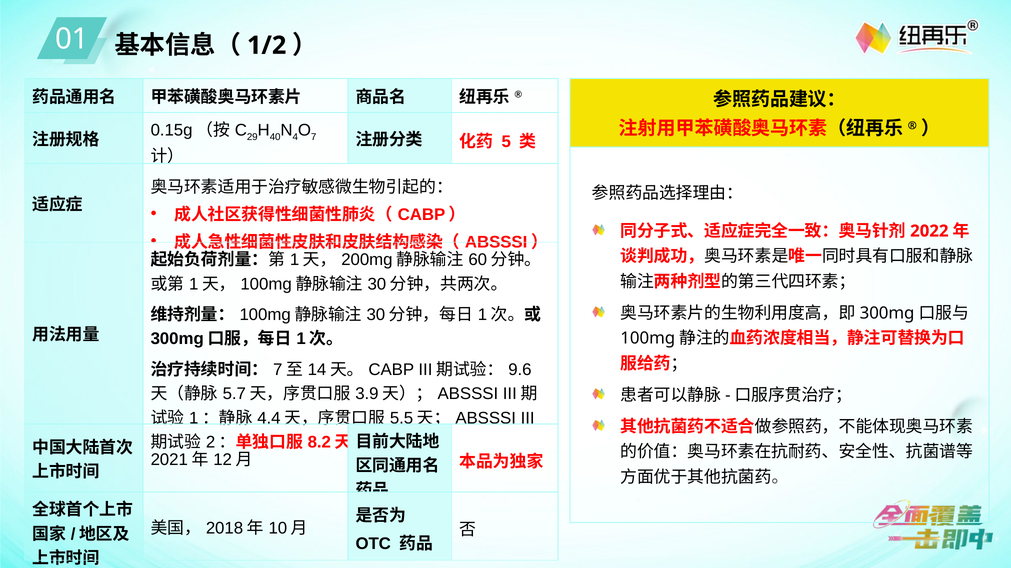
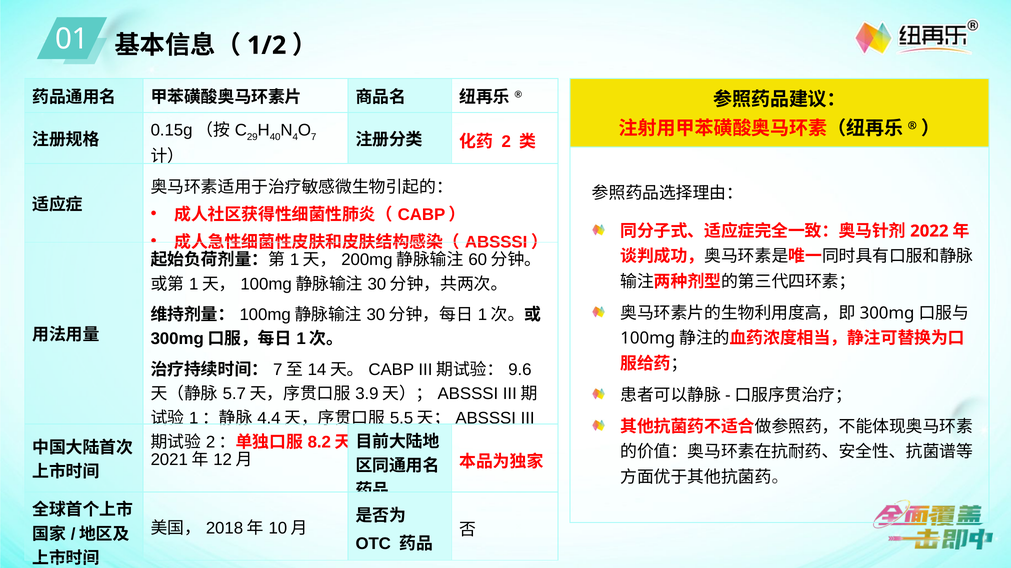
5: 5 -> 2 (506, 142)
